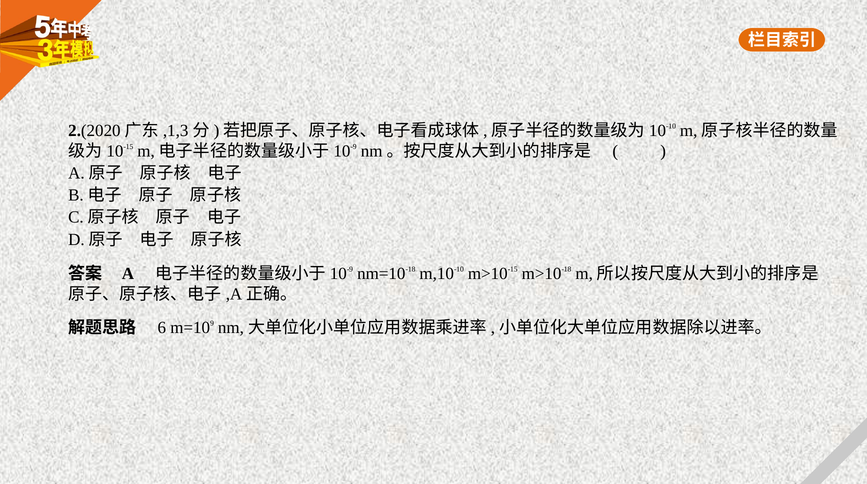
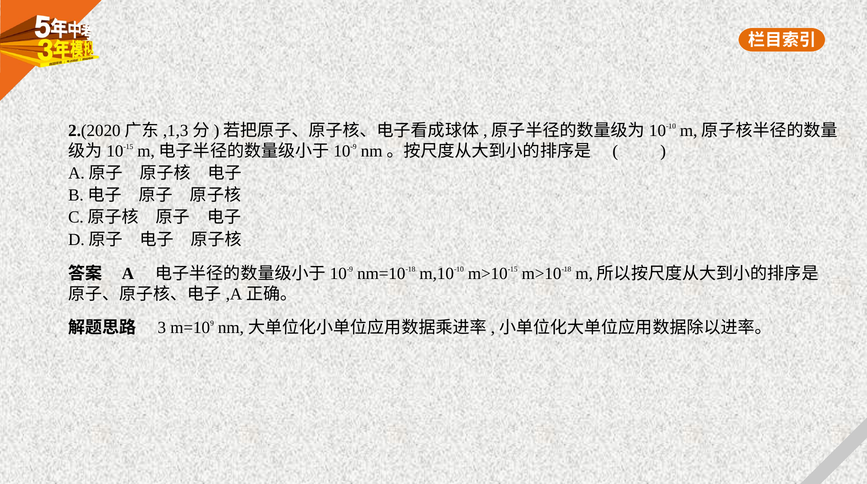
6: 6 -> 3 (162, 328)
